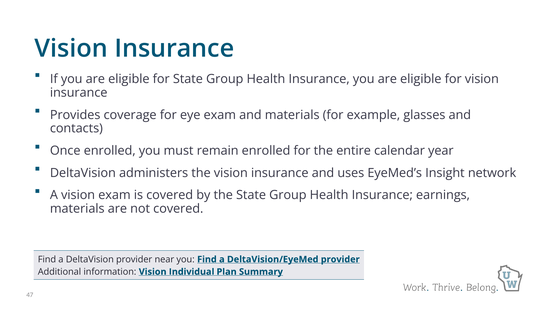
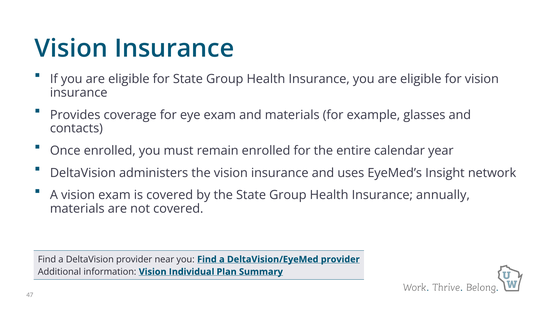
earnings: earnings -> annually (443, 195)
